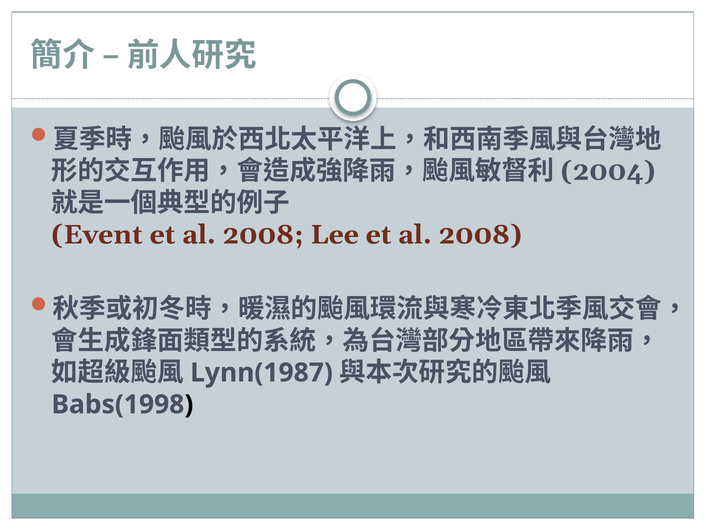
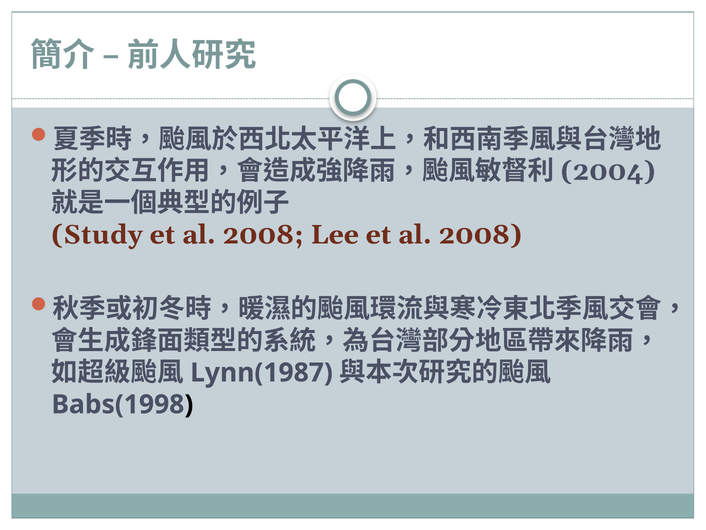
Event: Event -> Study (97, 235)
